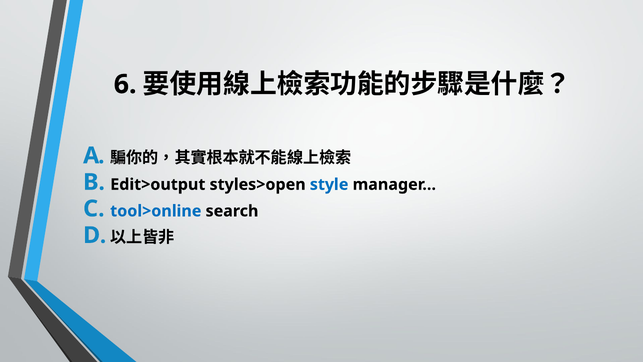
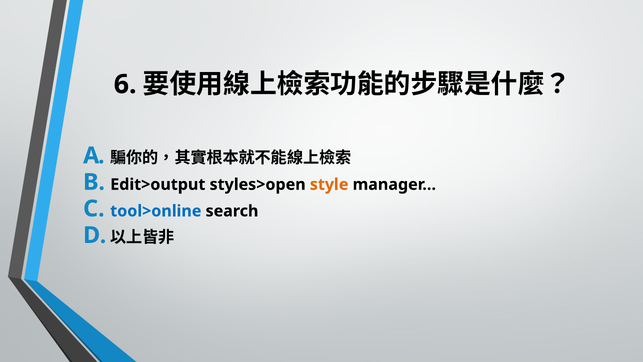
style colour: blue -> orange (329, 184)
